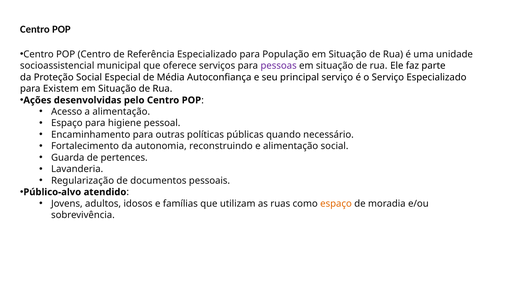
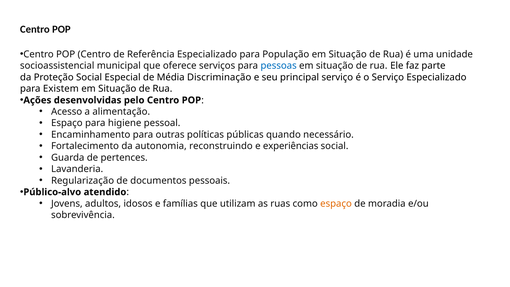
pessoas colour: purple -> blue (279, 66)
Autoconfiança: Autoconfiança -> Discriminação (219, 77)
e alimentação: alimentação -> experiências (291, 146)
